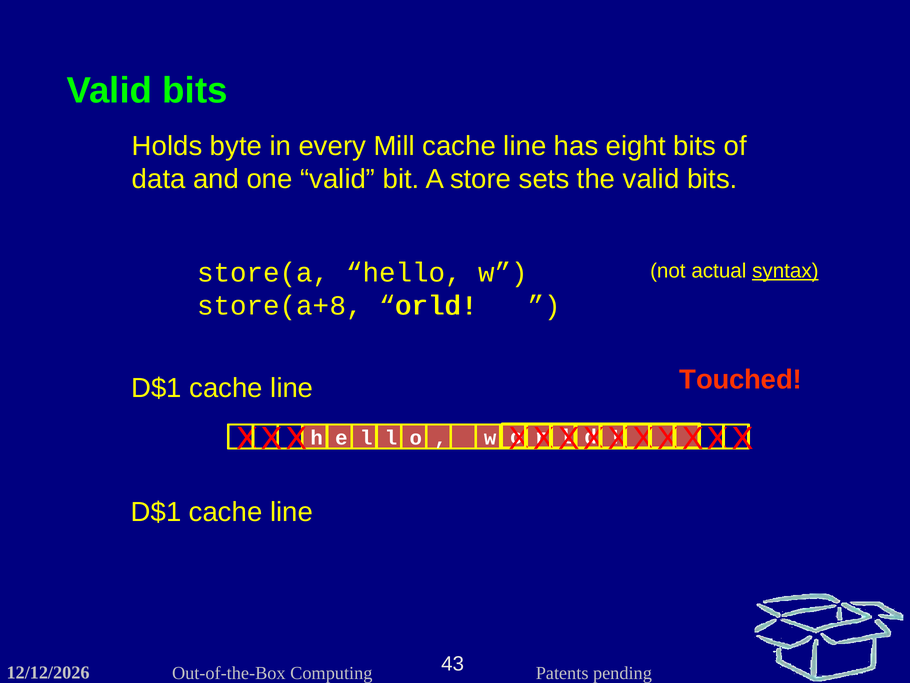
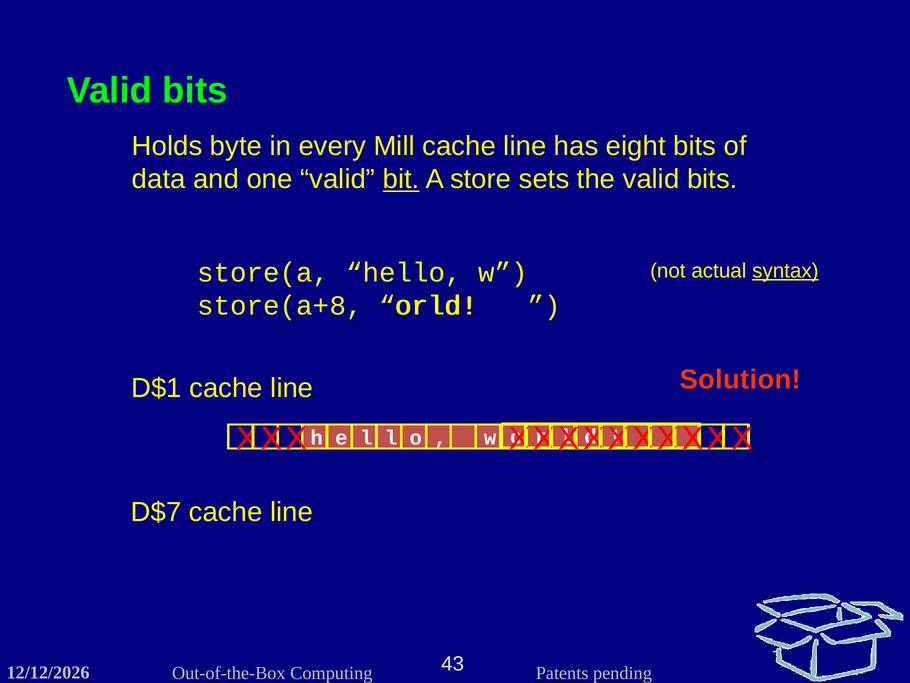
bit underline: none -> present (401, 179)
Touched: Touched -> Solution (740, 380)
D$1: D$1 -> D$7 (156, 512)
